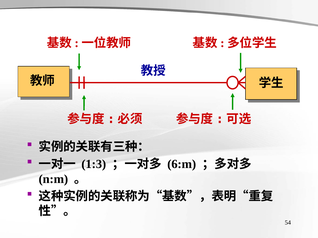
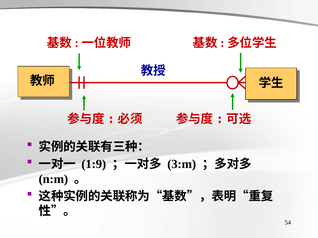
1:3: 1:3 -> 1:9 (94, 164)
6:m: 6:m -> 3:m (182, 164)
